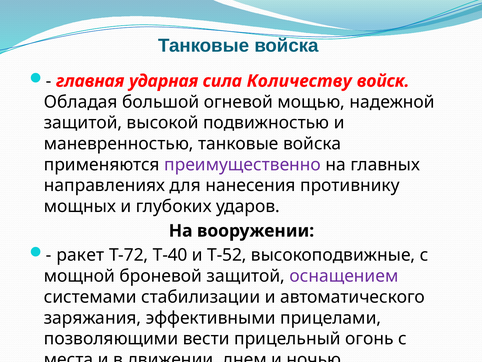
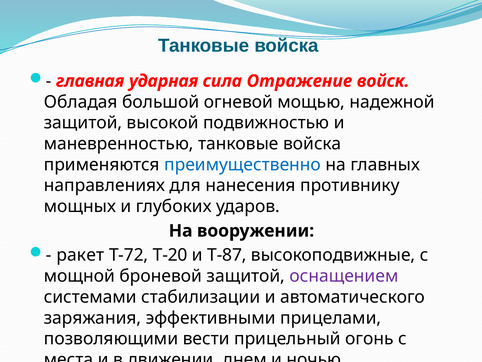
Количеству: Количеству -> Отражение (299, 81)
преимущественно colour: purple -> blue (243, 164)
Т-40: Т-40 -> Т-20 (170, 255)
Т-52: Т-52 -> Т-87 (227, 255)
